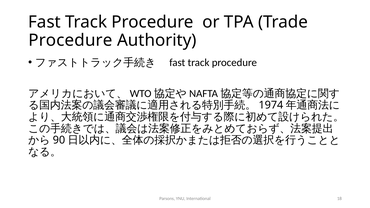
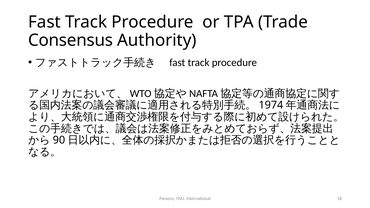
Procedure: Procedure -> Consensus (71, 40)
